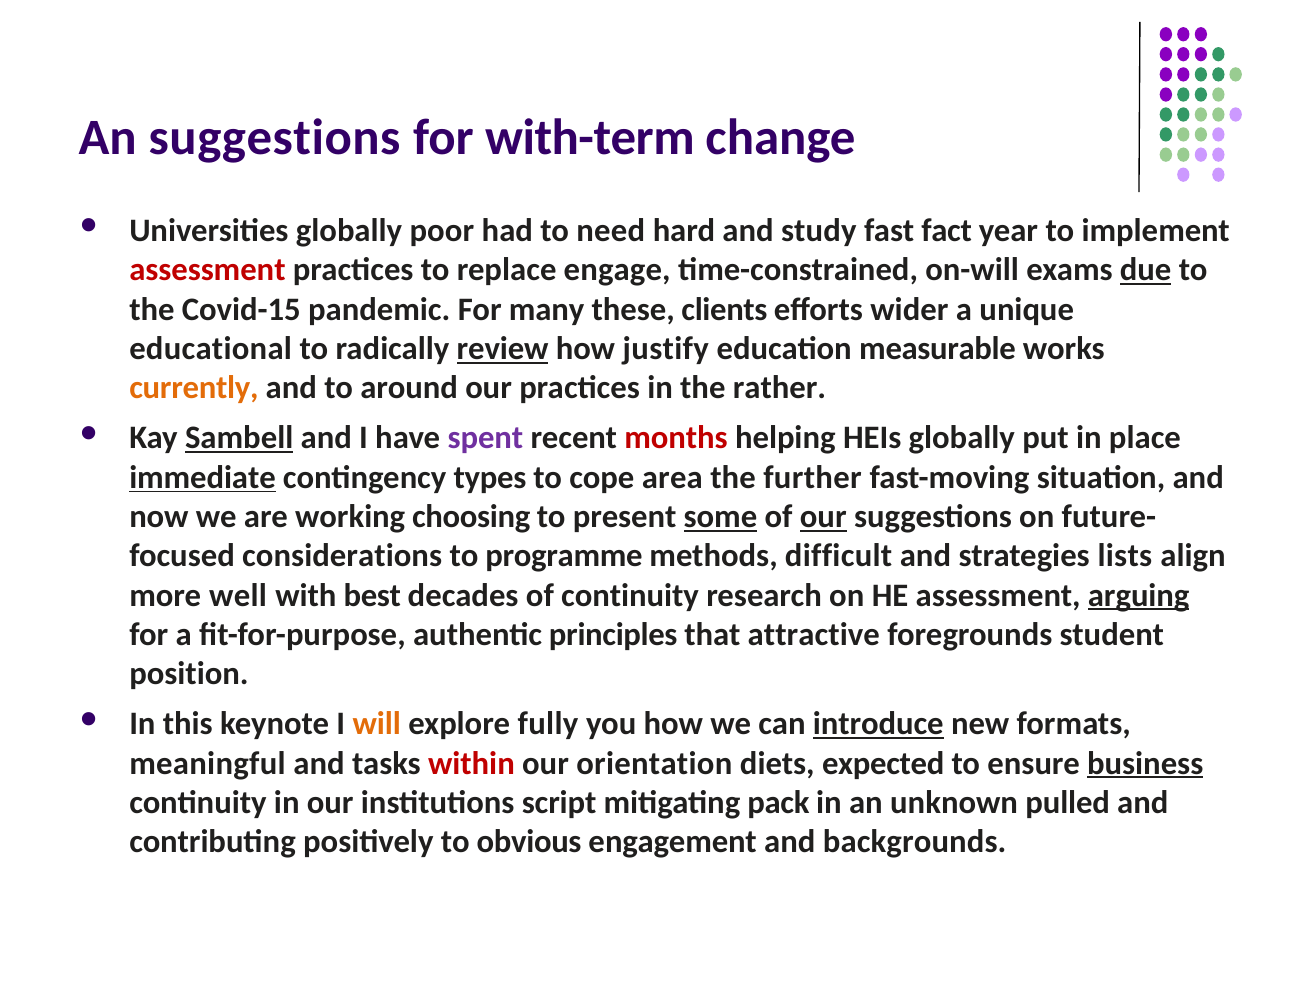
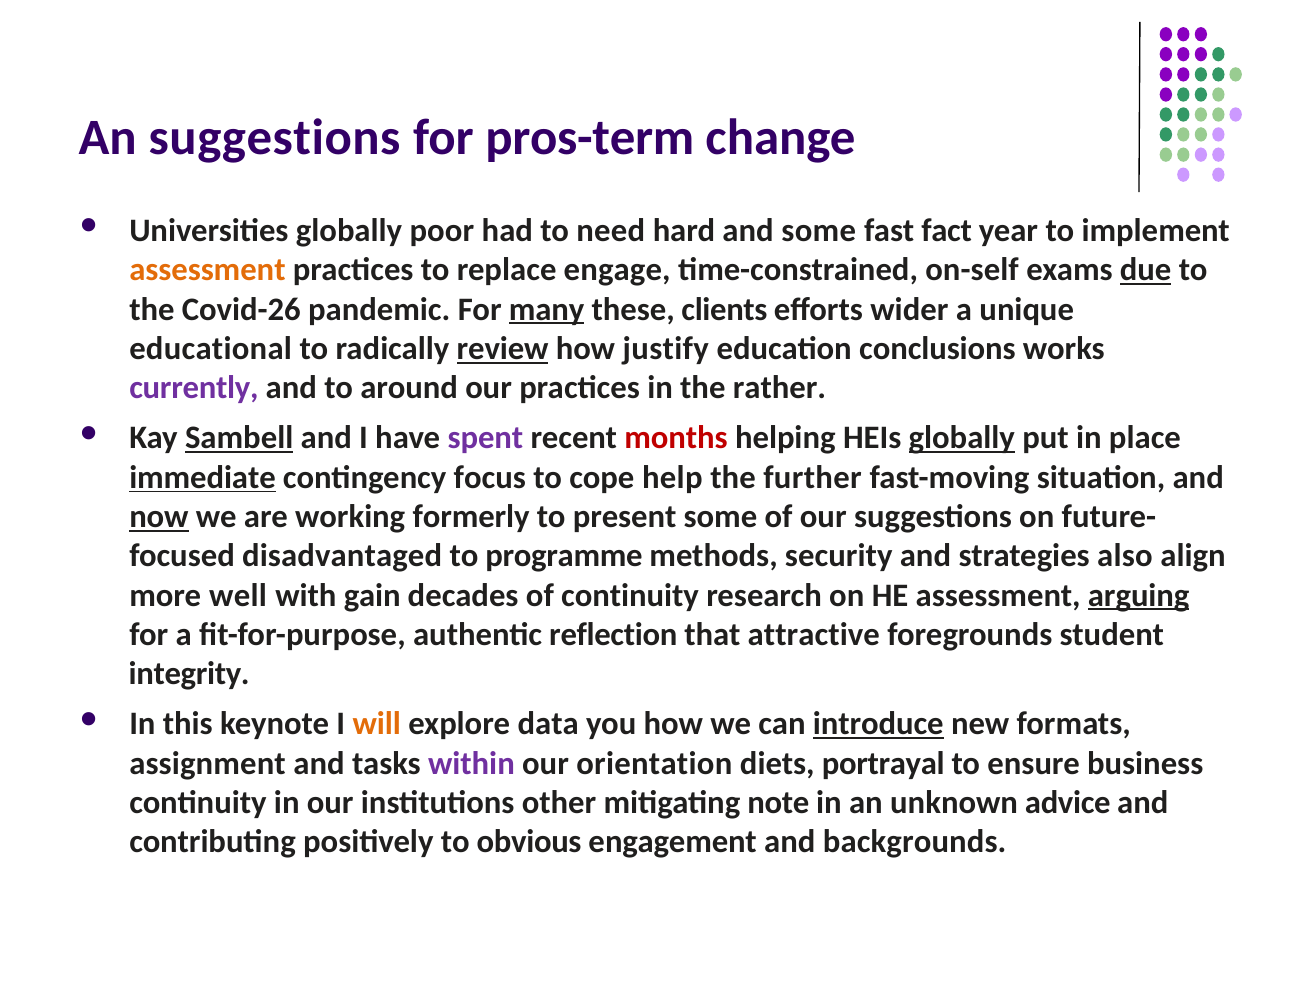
with-term: with-term -> pros-term (590, 138)
and study: study -> some (819, 231)
assessment colour: red -> orange (207, 270)
on-will: on-will -> on-self (972, 270)
Covid-15: Covid-15 -> Covid-26 (241, 309)
many underline: none -> present (547, 309)
measurable: measurable -> conclusions (937, 349)
currently colour: orange -> purple (194, 388)
globally underline: none -> present (962, 438)
types: types -> focus (490, 477)
area: area -> help (672, 477)
now underline: none -> present (159, 517)
choosing: choosing -> formerly (471, 517)
some underline: present -> none (720, 517)
our underline: present -> none (823, 517)
considerations: considerations -> disadvantaged (342, 556)
difficult: difficult -> security (839, 556)
lists: lists -> also (1125, 556)
best: best -> gain (372, 595)
principles: principles -> reflection (613, 634)
position: position -> integrity (189, 674)
fully: fully -> data (548, 724)
meaningful: meaningful -> assignment (208, 763)
within colour: red -> purple (471, 763)
expected: expected -> portrayal (883, 763)
business underline: present -> none (1145, 763)
script: script -> other (559, 802)
pack: pack -> note (778, 802)
pulled: pulled -> advice (1068, 802)
